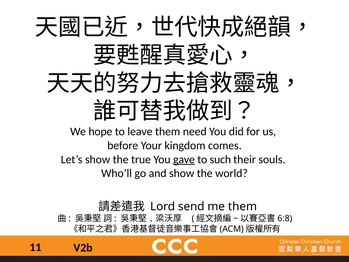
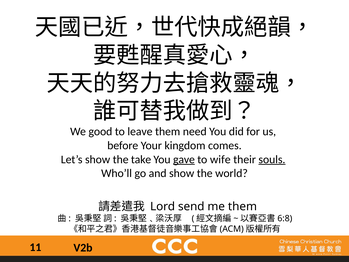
hope: hope -> good (100, 131)
true: true -> take (141, 159)
such: such -> wife (220, 159)
souls underline: none -> present (272, 159)
